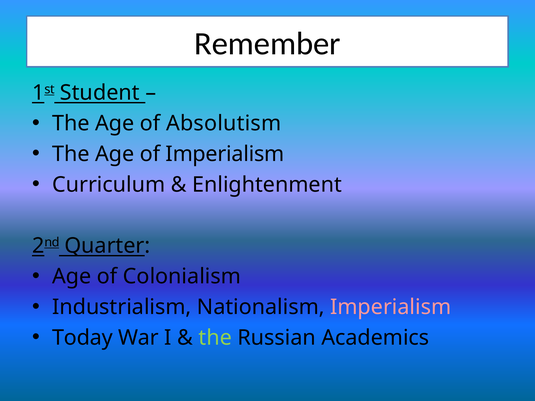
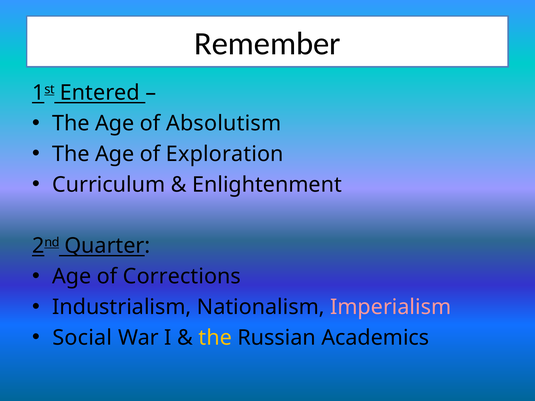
Student: Student -> Entered (100, 93)
of Imperialism: Imperialism -> Exploration (225, 154)
Colonialism: Colonialism -> Corrections (182, 277)
Today: Today -> Social (82, 338)
the colour: light green -> yellow (215, 338)
